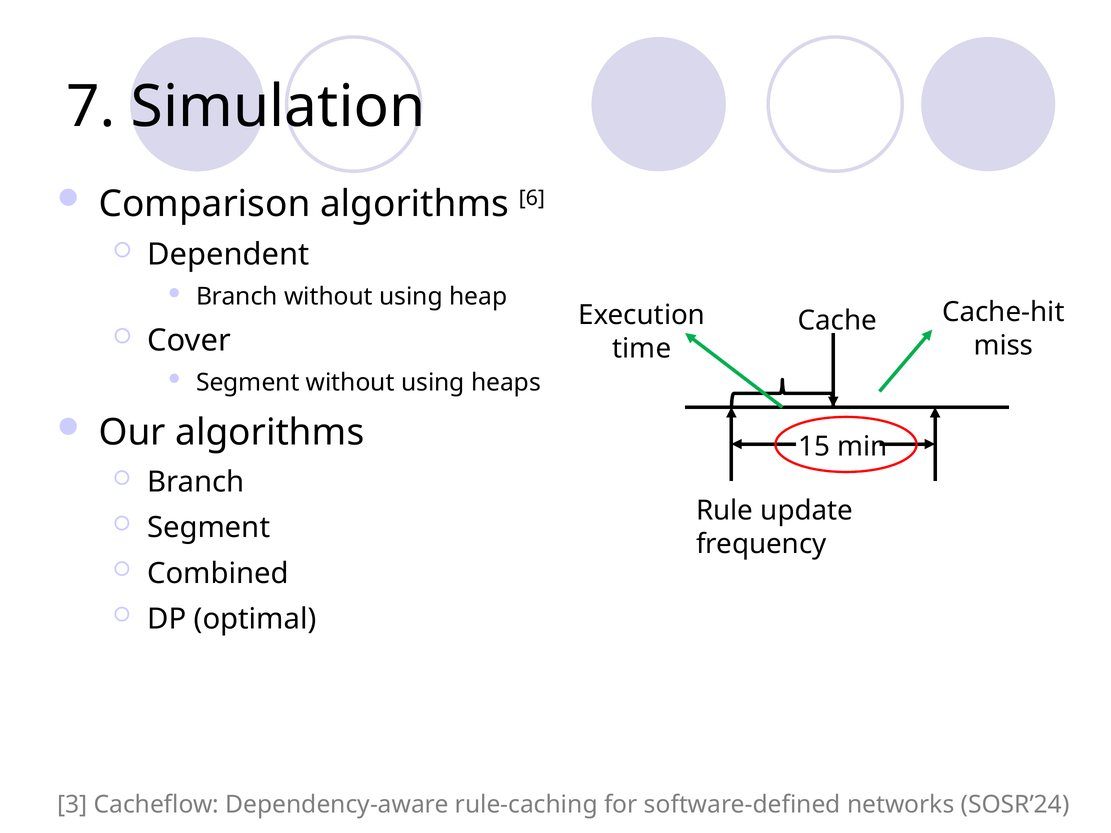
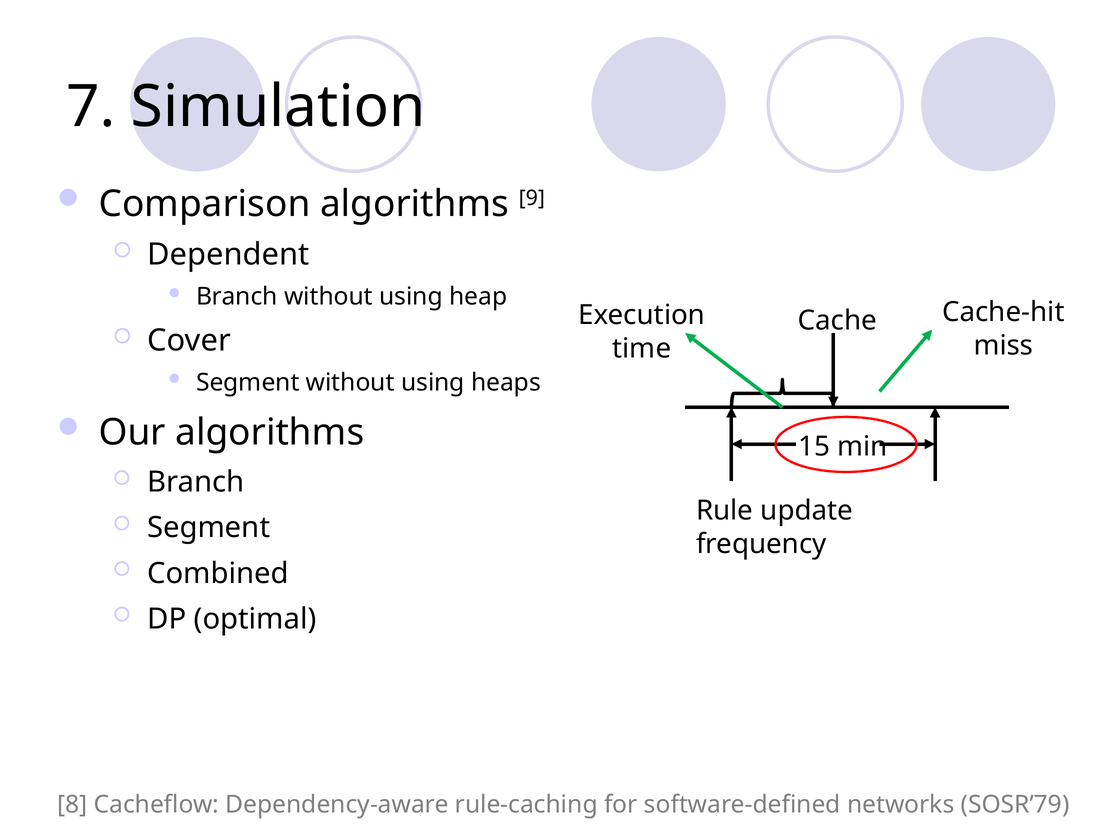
6: 6 -> 9 (532, 198)
3: 3 -> 8 (72, 805)
SOSR’24: SOSR’24 -> SOSR’79 (1015, 805)
